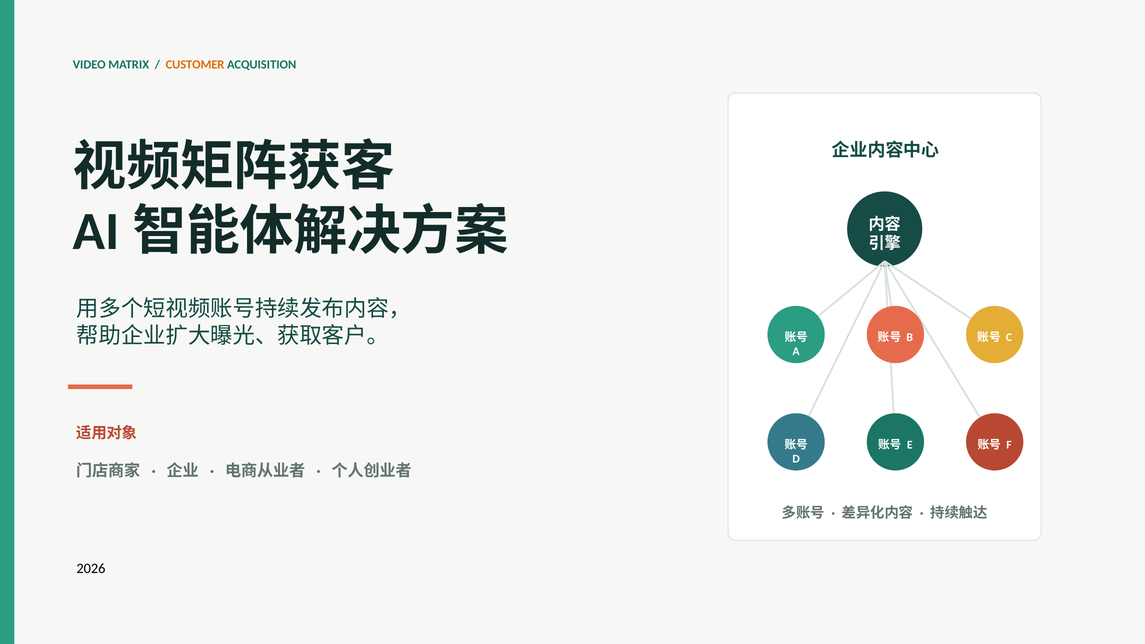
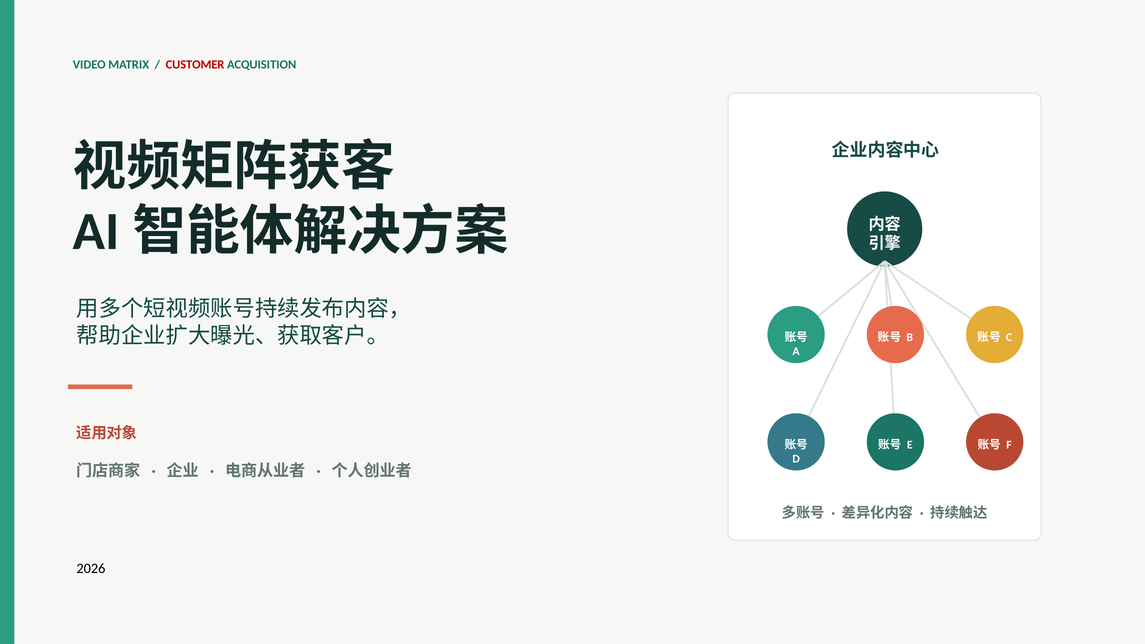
CUSTOMER colour: orange -> red (195, 64)
